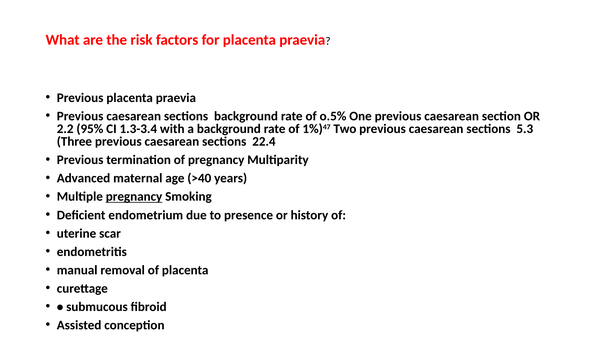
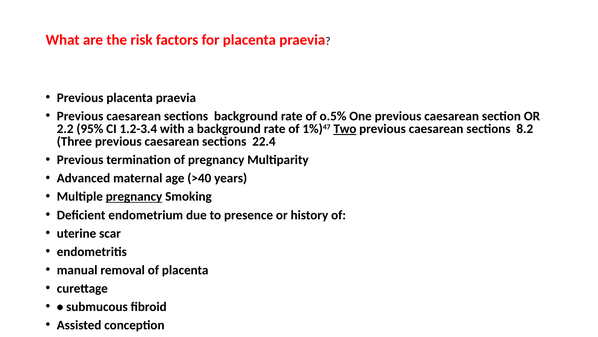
1.3-3.4: 1.3-3.4 -> 1.2-3.4 (138, 129)
Two underline: none -> present (345, 129)
5.3: 5.3 -> 8.2 (525, 129)
